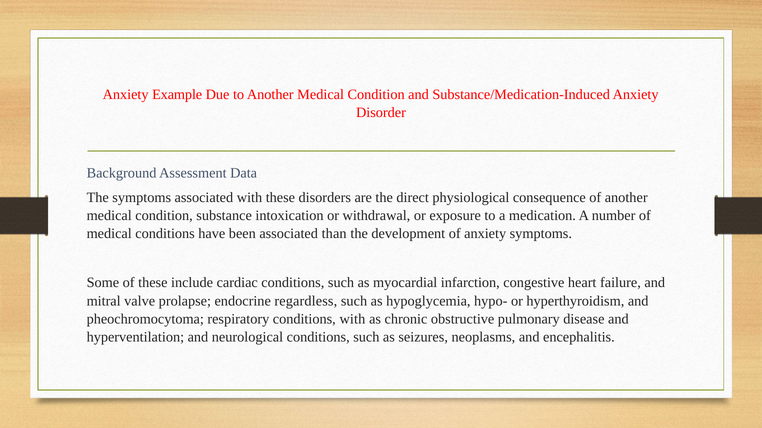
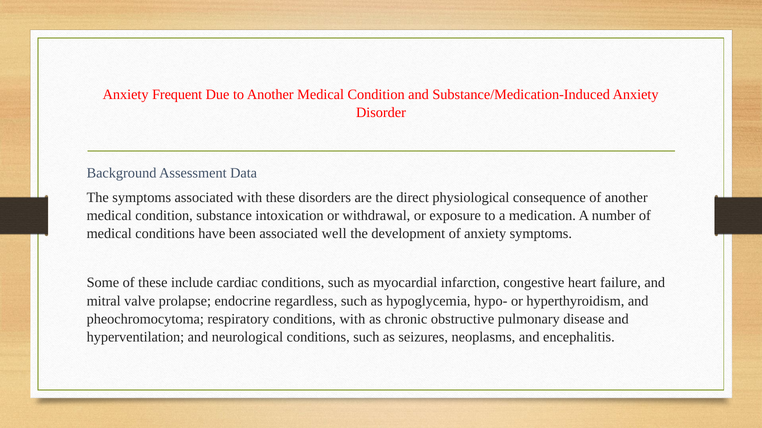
Example: Example -> Frequent (177, 95)
than: than -> well (334, 234)
